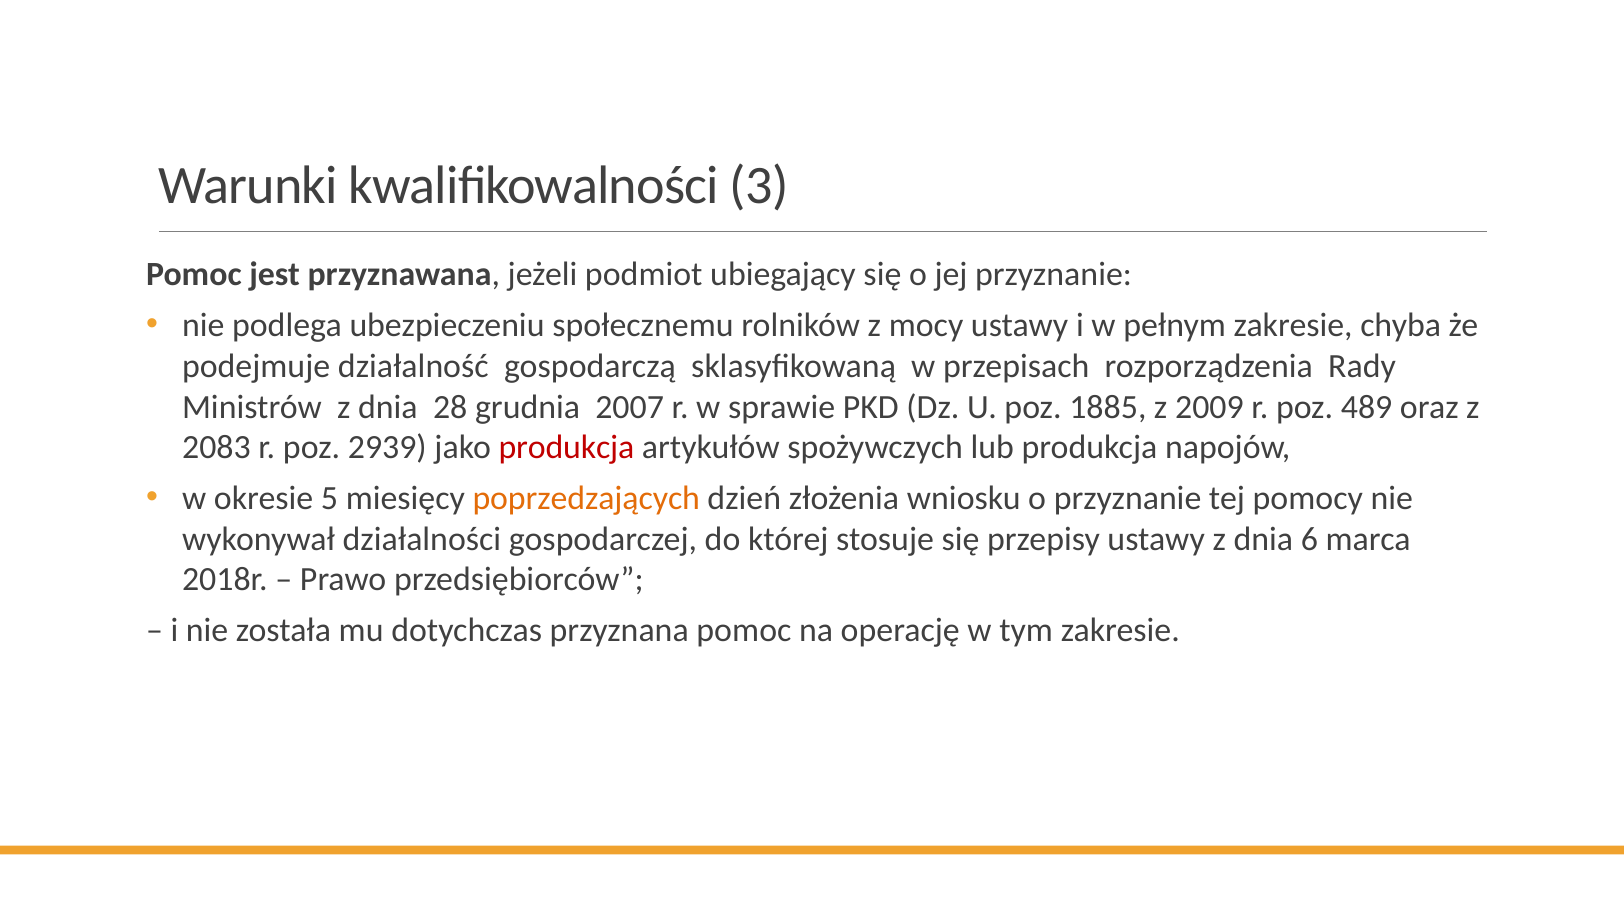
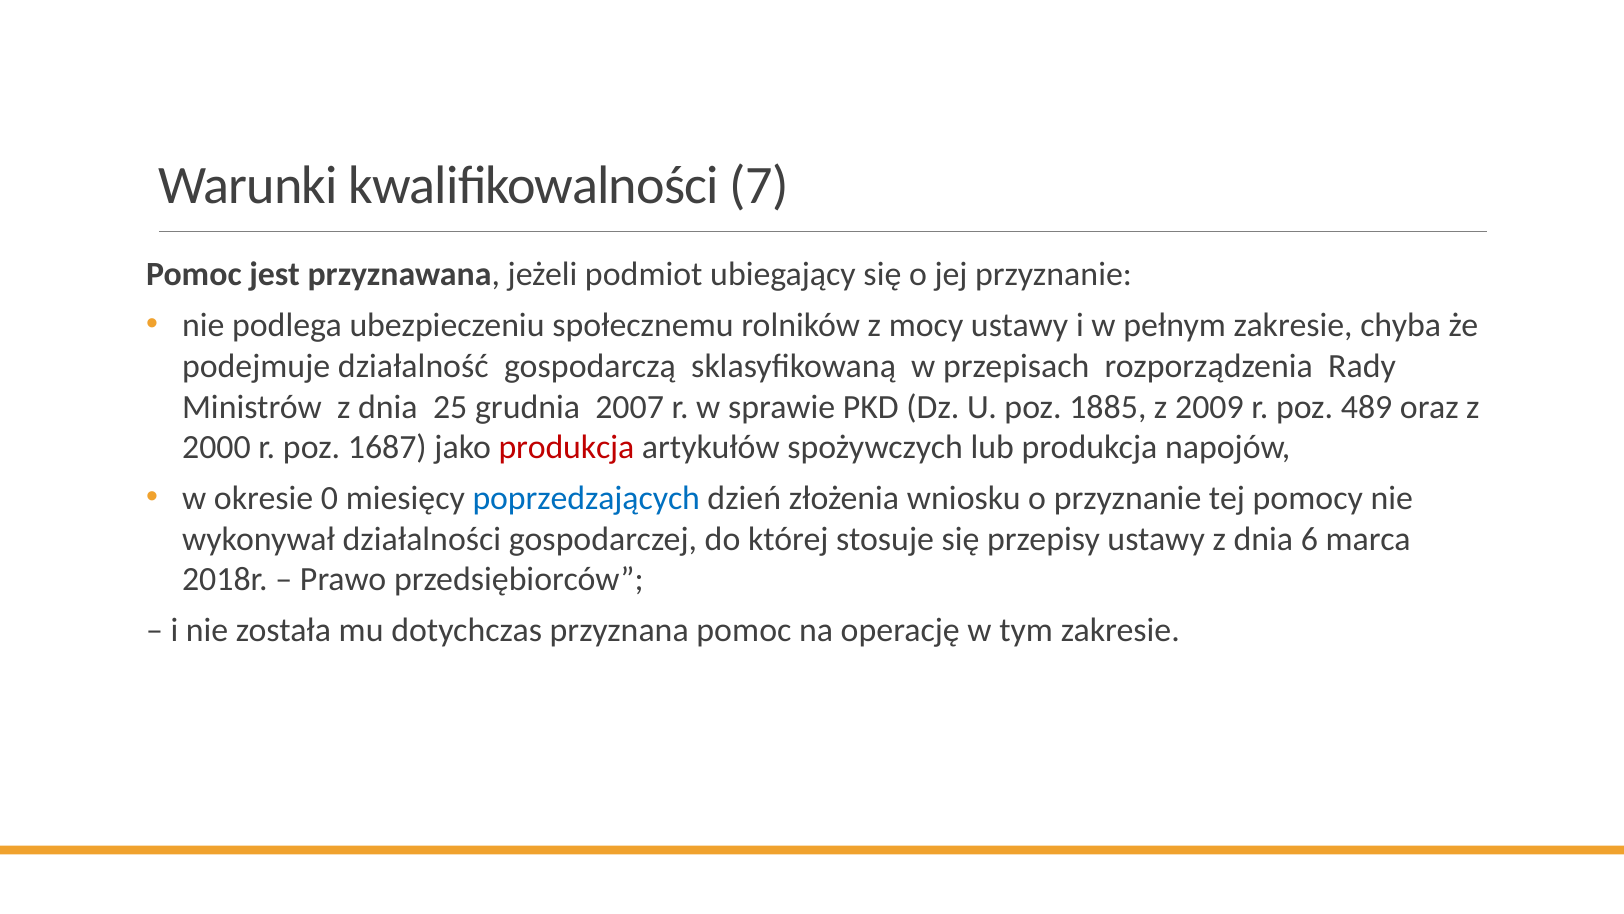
3: 3 -> 7 (759, 185)
28: 28 -> 25 (450, 407)
2083: 2083 -> 2000 (216, 447)
2939: 2939 -> 1687 (387, 447)
5: 5 -> 0 (329, 498)
poprzedzających colour: orange -> blue (586, 498)
